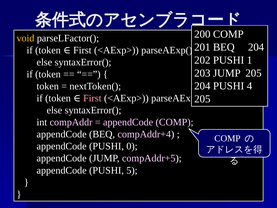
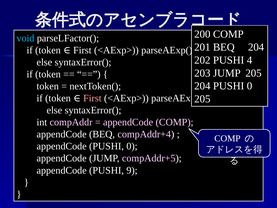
void colour: yellow -> light blue (25, 38)
1: 1 -> 4 (250, 60)
204 PUSHI 4: 4 -> 0 (250, 86)
5: 5 -> 9 (132, 170)
